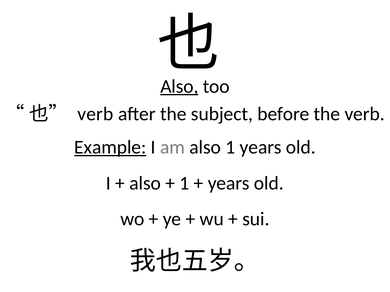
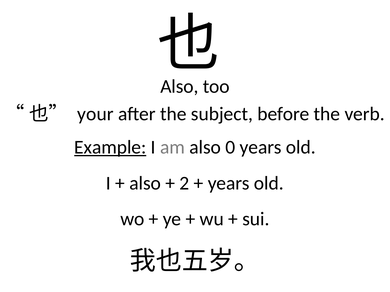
Also underline: present -> none (179, 86)
verb: verb -> your (95, 114)
also 1: 1 -> 0 (230, 147)
1: 1 -> 2 (184, 184)
